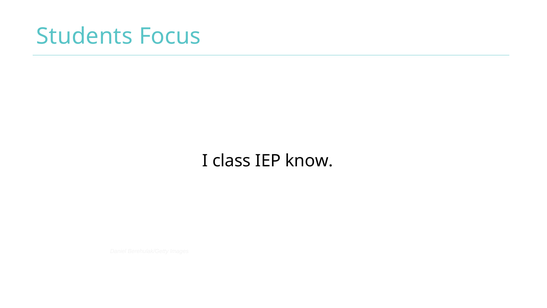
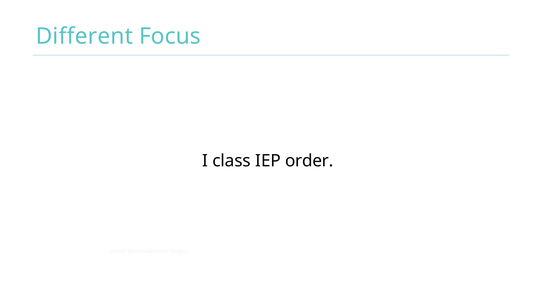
Students: Students -> Different (84, 36)
know: know -> order (309, 161)
